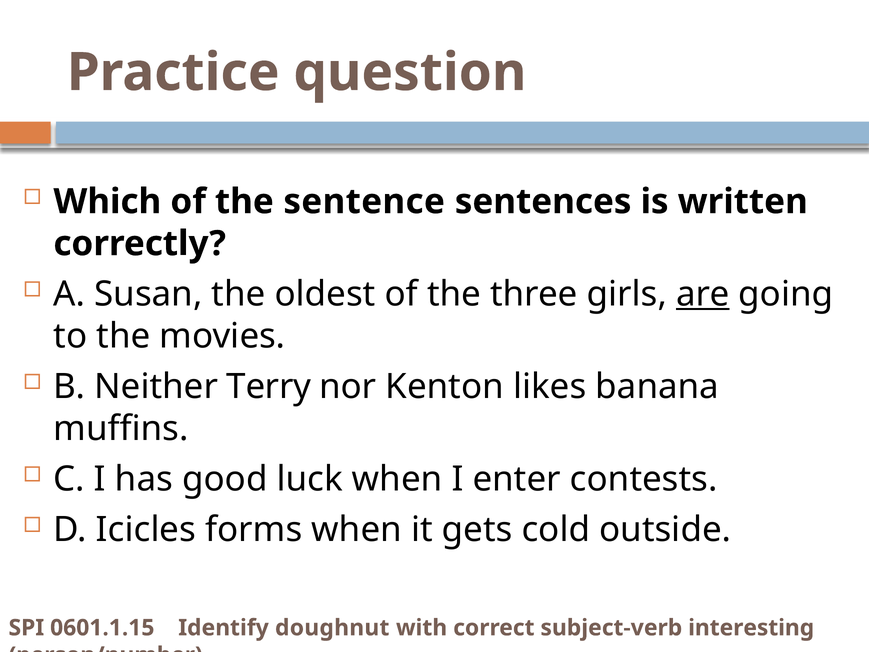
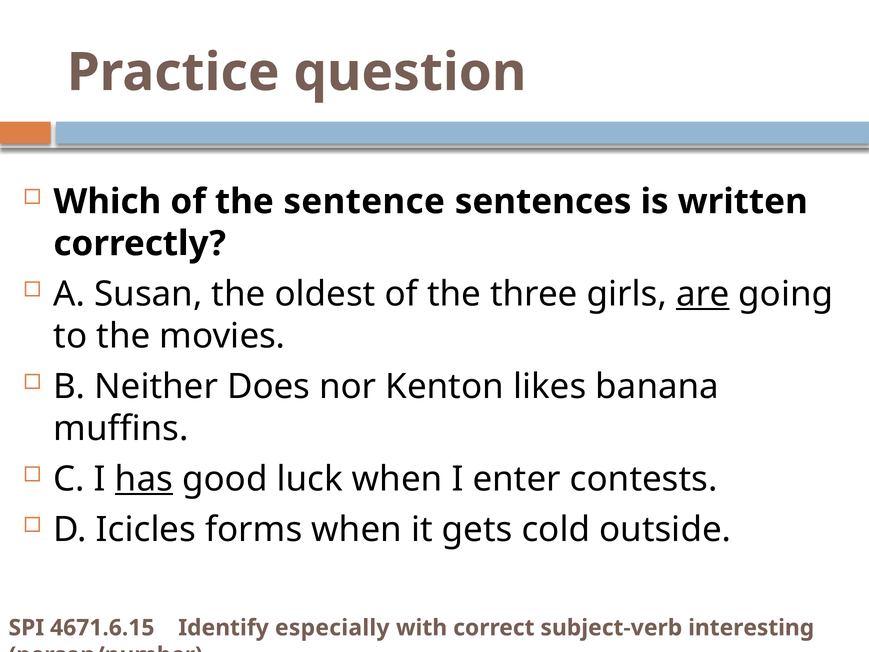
Terry: Terry -> Does (269, 386)
has underline: none -> present (144, 479)
0601.1.15: 0601.1.15 -> 4671.6.15 (102, 628)
doughnut: doughnut -> especially (332, 628)
